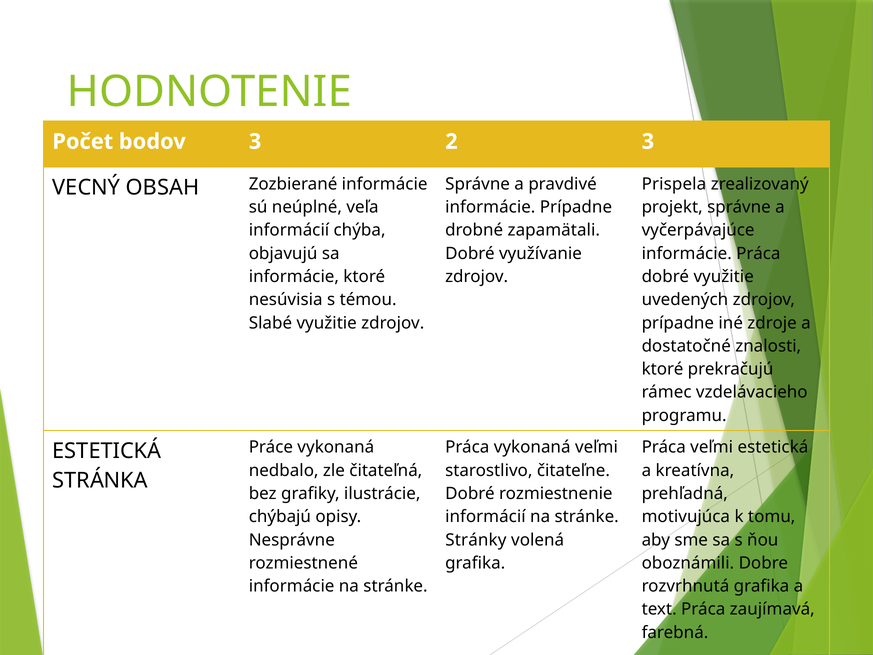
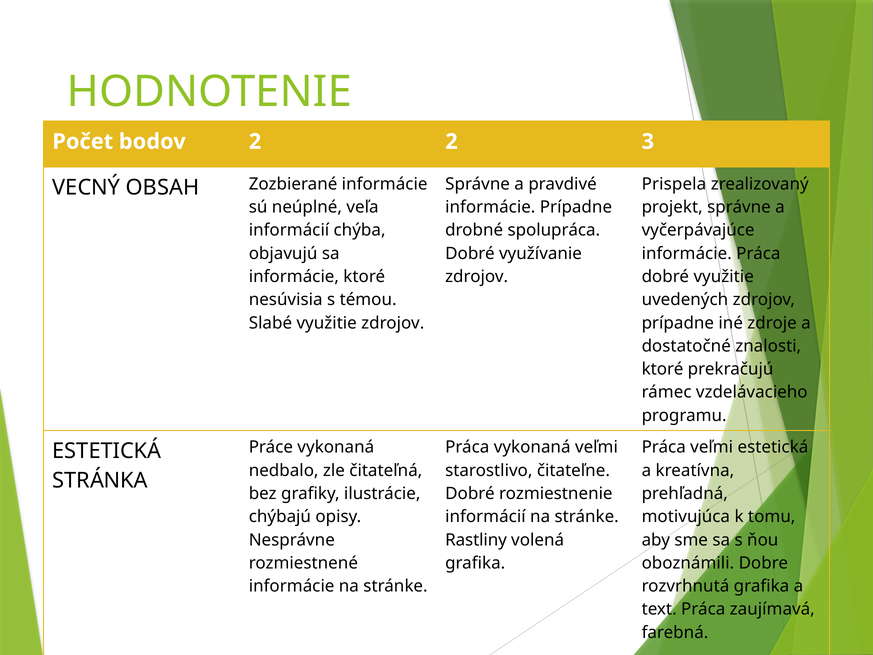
bodov 3: 3 -> 2 (255, 142)
zapamätali: zapamätali -> spolupráca (554, 230)
Stránky: Stránky -> Rastliny (476, 540)
